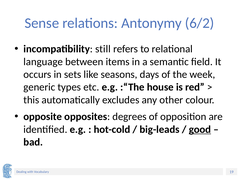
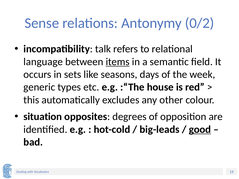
6/2: 6/2 -> 0/2 (200, 23)
still: still -> talk (103, 49)
items underline: none -> present (118, 62)
opposite: opposite -> situation (43, 117)
